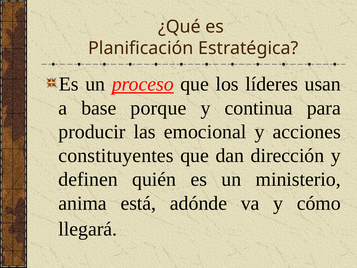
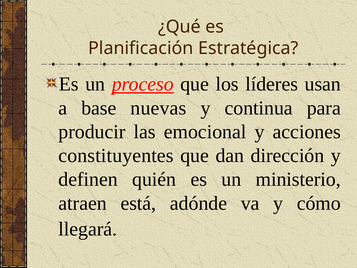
porque: porque -> nuevas (158, 108)
anima: anima -> atraen (83, 203)
